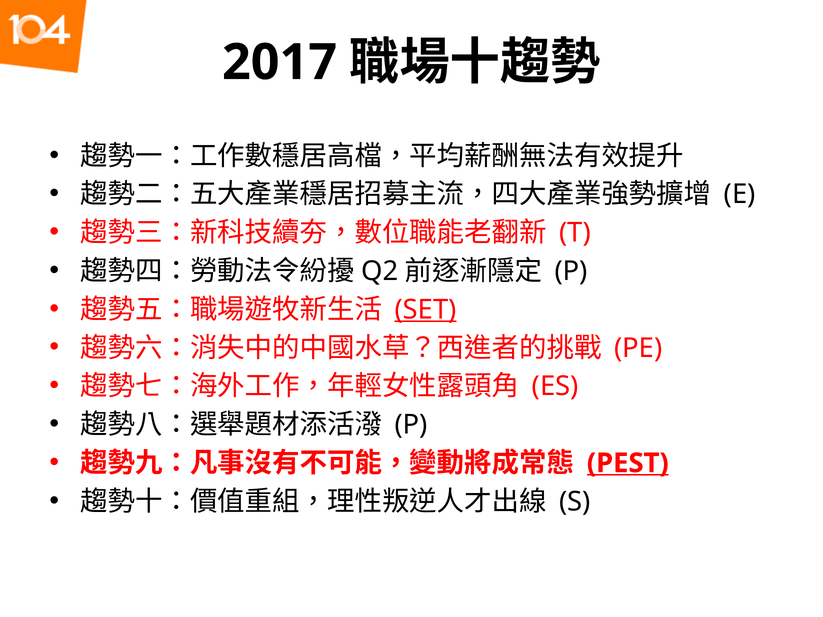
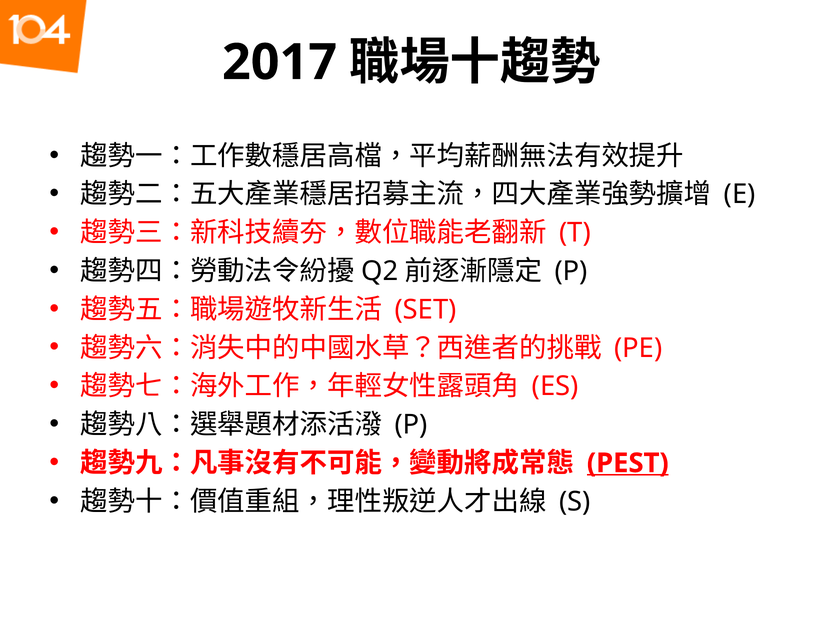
SET underline: present -> none (426, 310)
